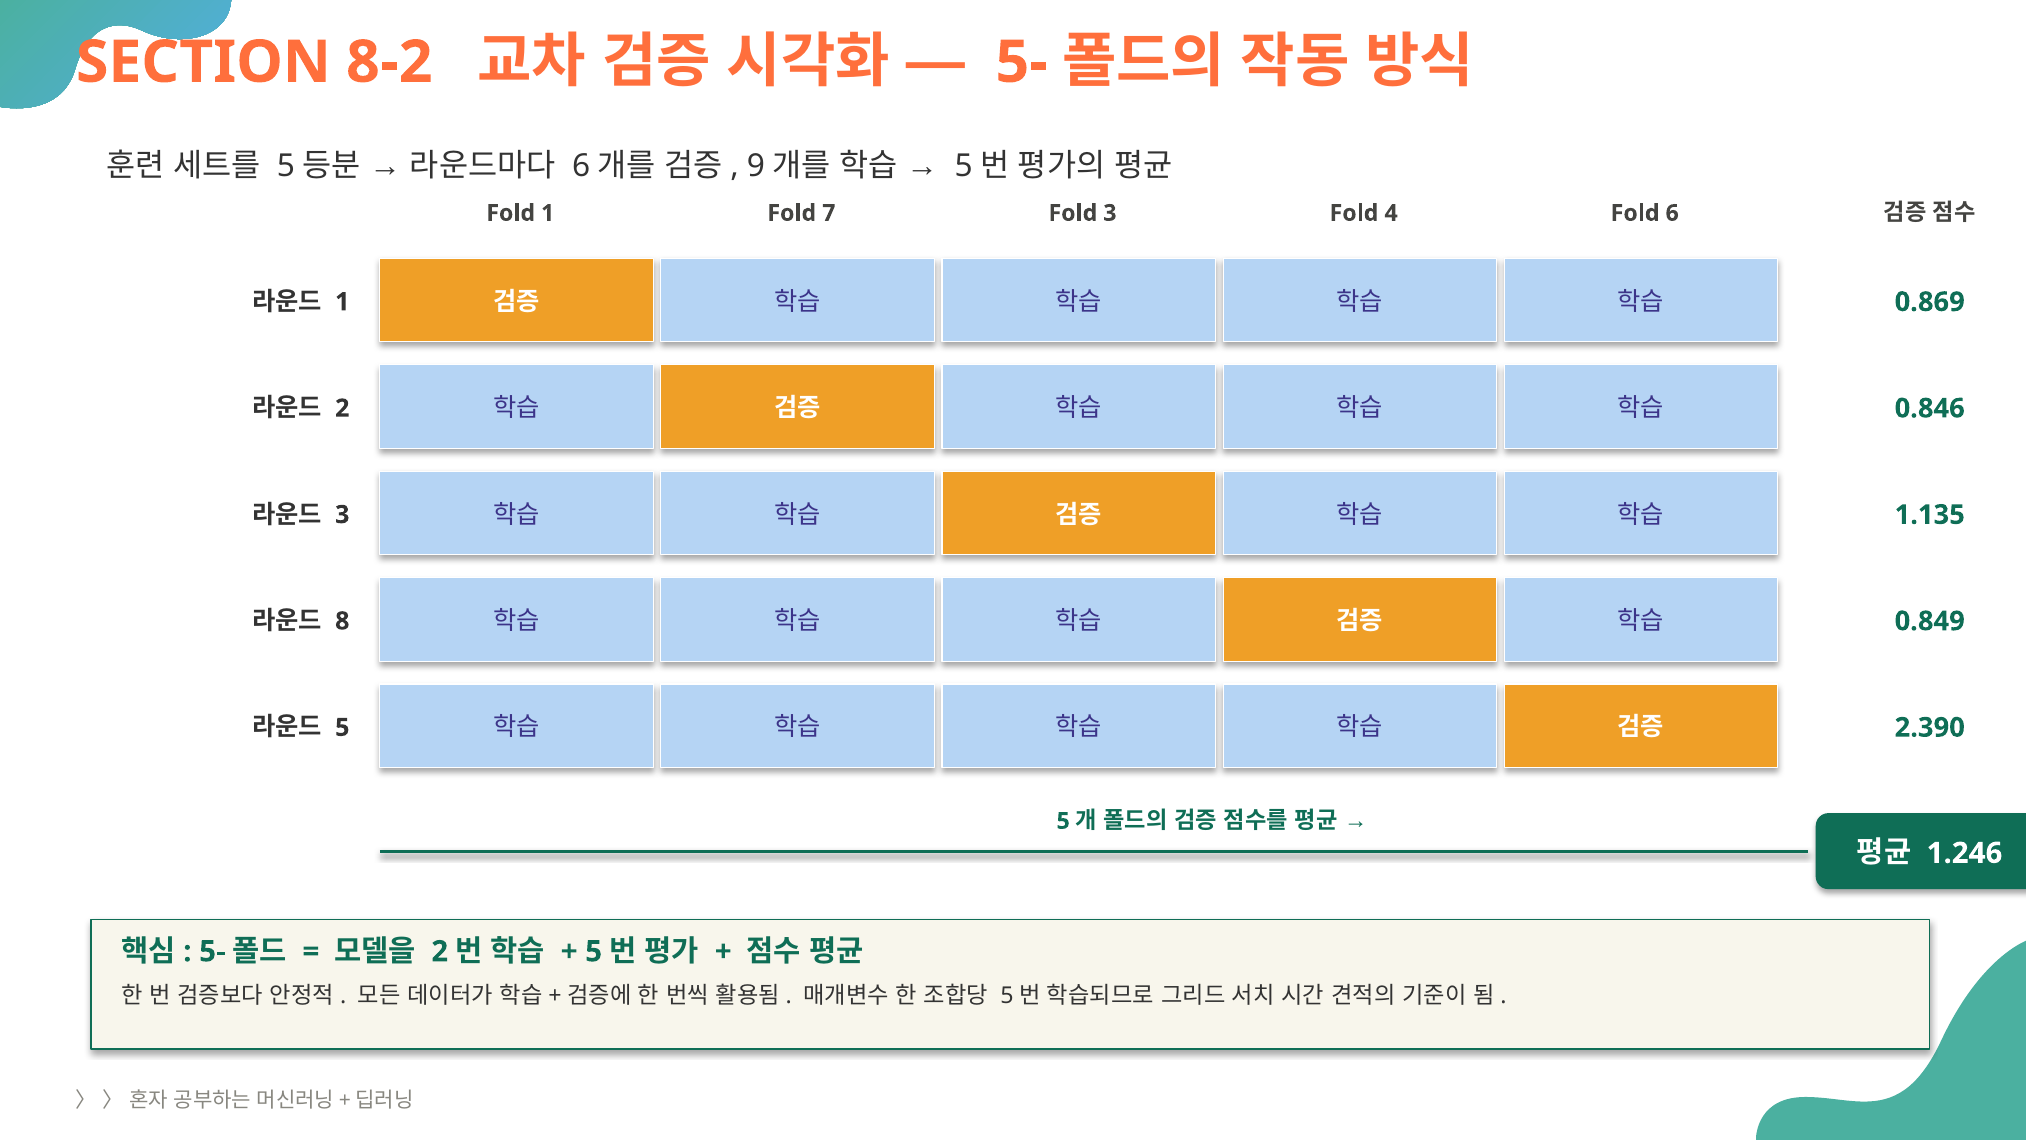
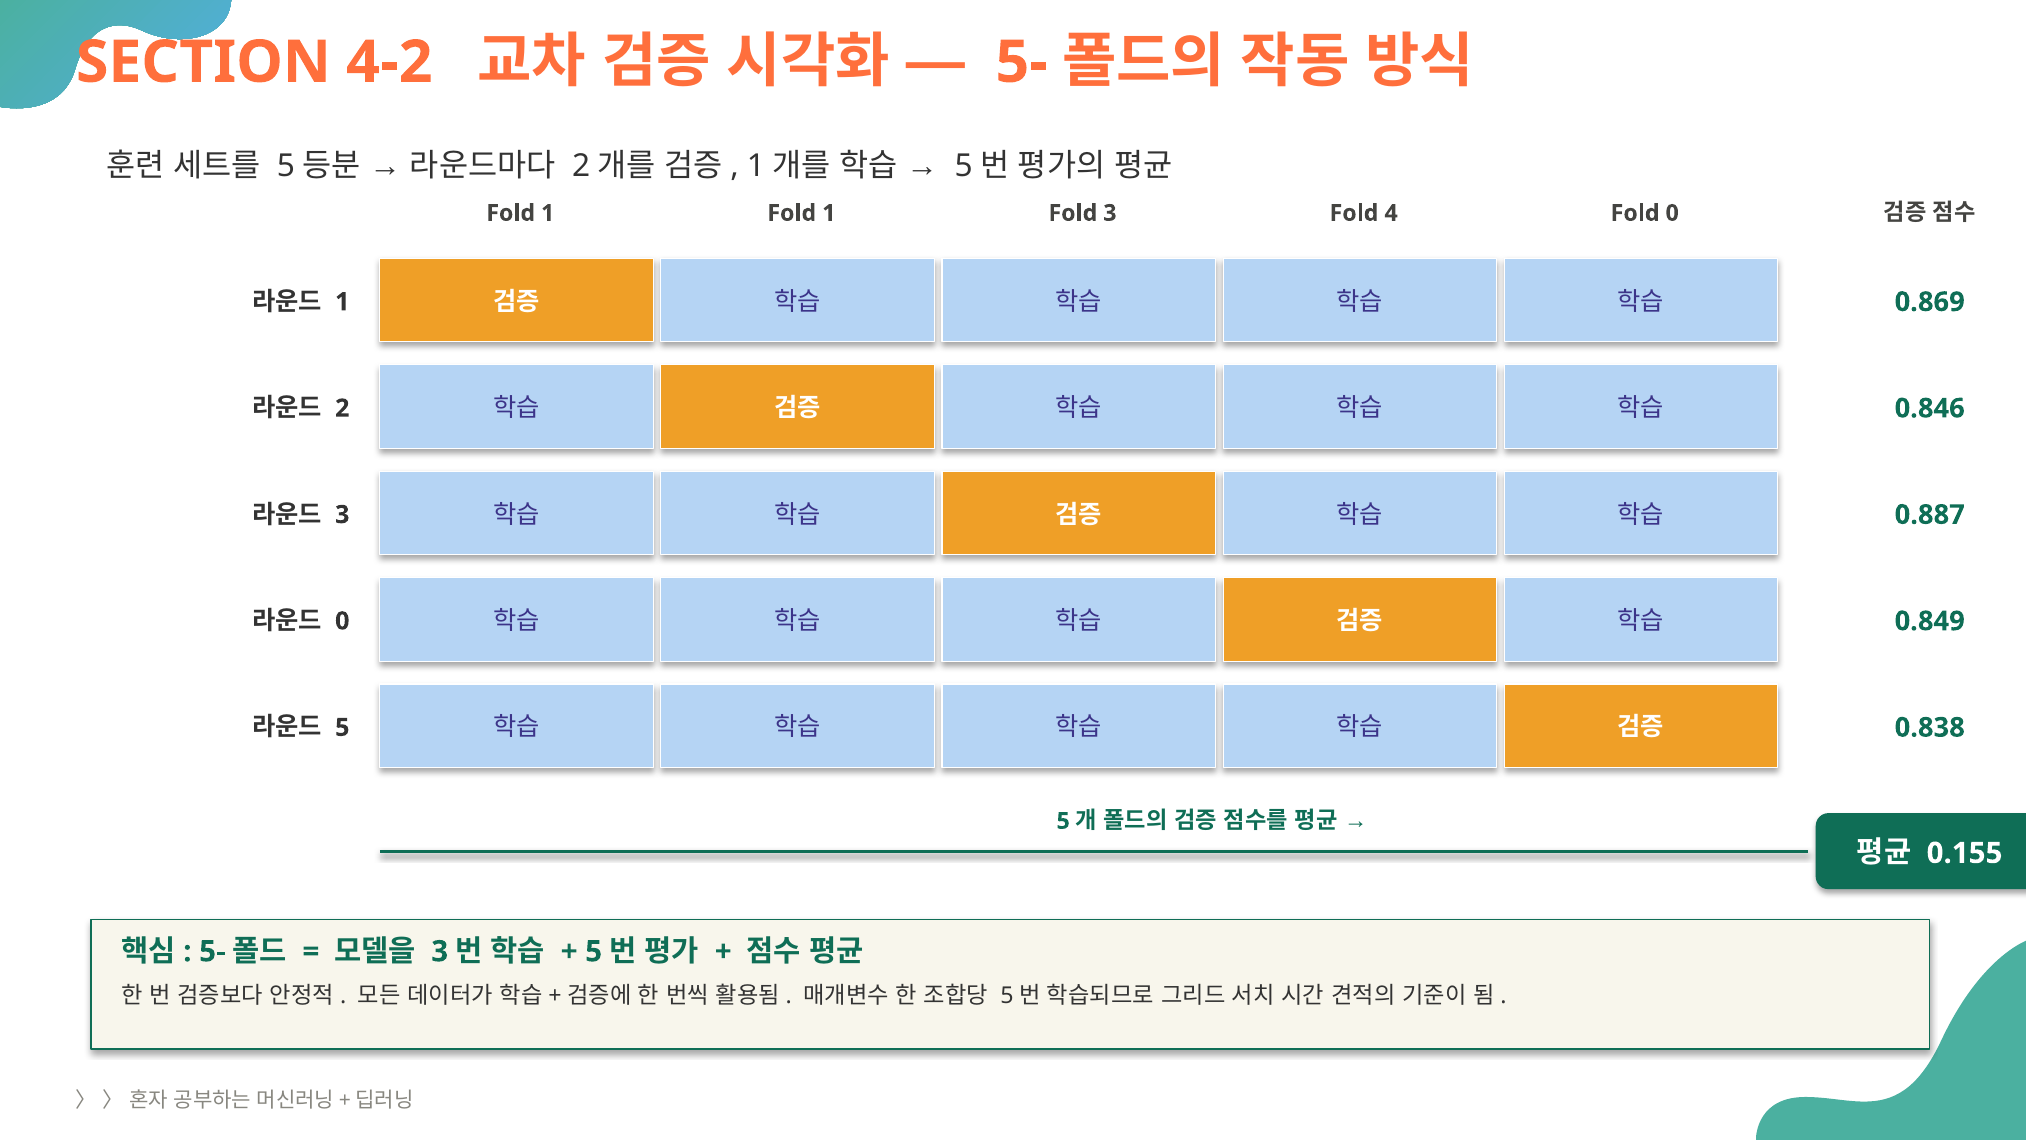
8-2: 8-2 -> 4-2 (389, 62)
6: 6 -> 2 (581, 166)
9: 9 -> 1 (756, 166)
1 Fold 7: 7 -> 1 (829, 213)
Fold 6: 6 -> 0 (1672, 213)
1.135: 1.135 -> 0.887 (1930, 515)
8: 8 -> 0 (342, 621)
2.390: 2.390 -> 0.838 (1930, 727)
1.246: 1.246 -> 0.155 (1965, 853)
2: 2 -> 3 (440, 951)
